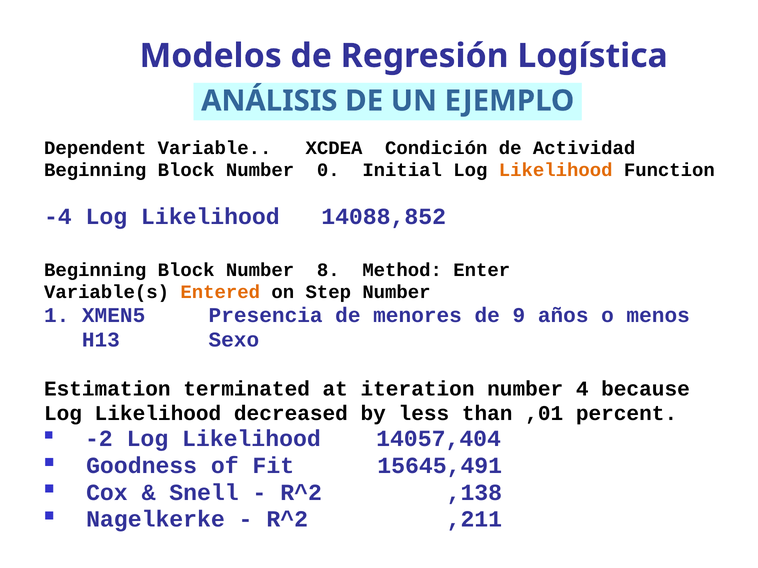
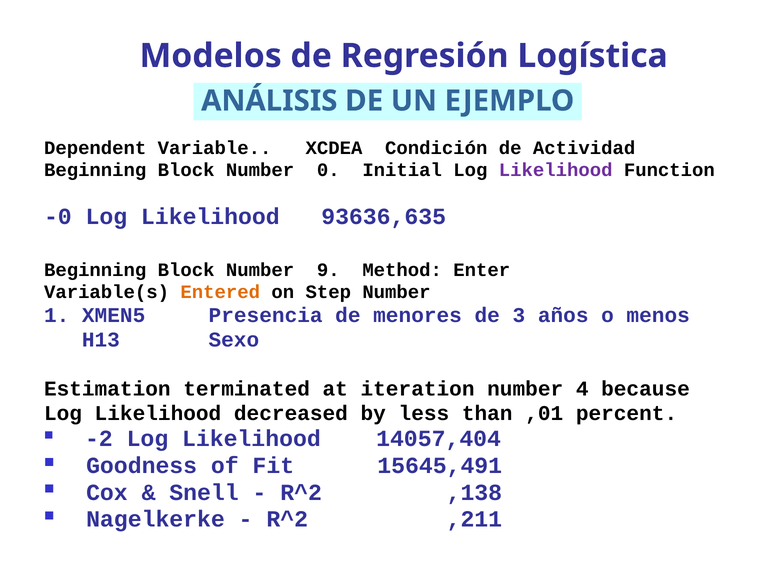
Likelihood colour: orange -> purple (556, 170)
-4: -4 -> -0 (58, 217)
14088,852: 14088,852 -> 93636,635 (384, 217)
8: 8 -> 9 (328, 270)
9: 9 -> 3 (519, 316)
